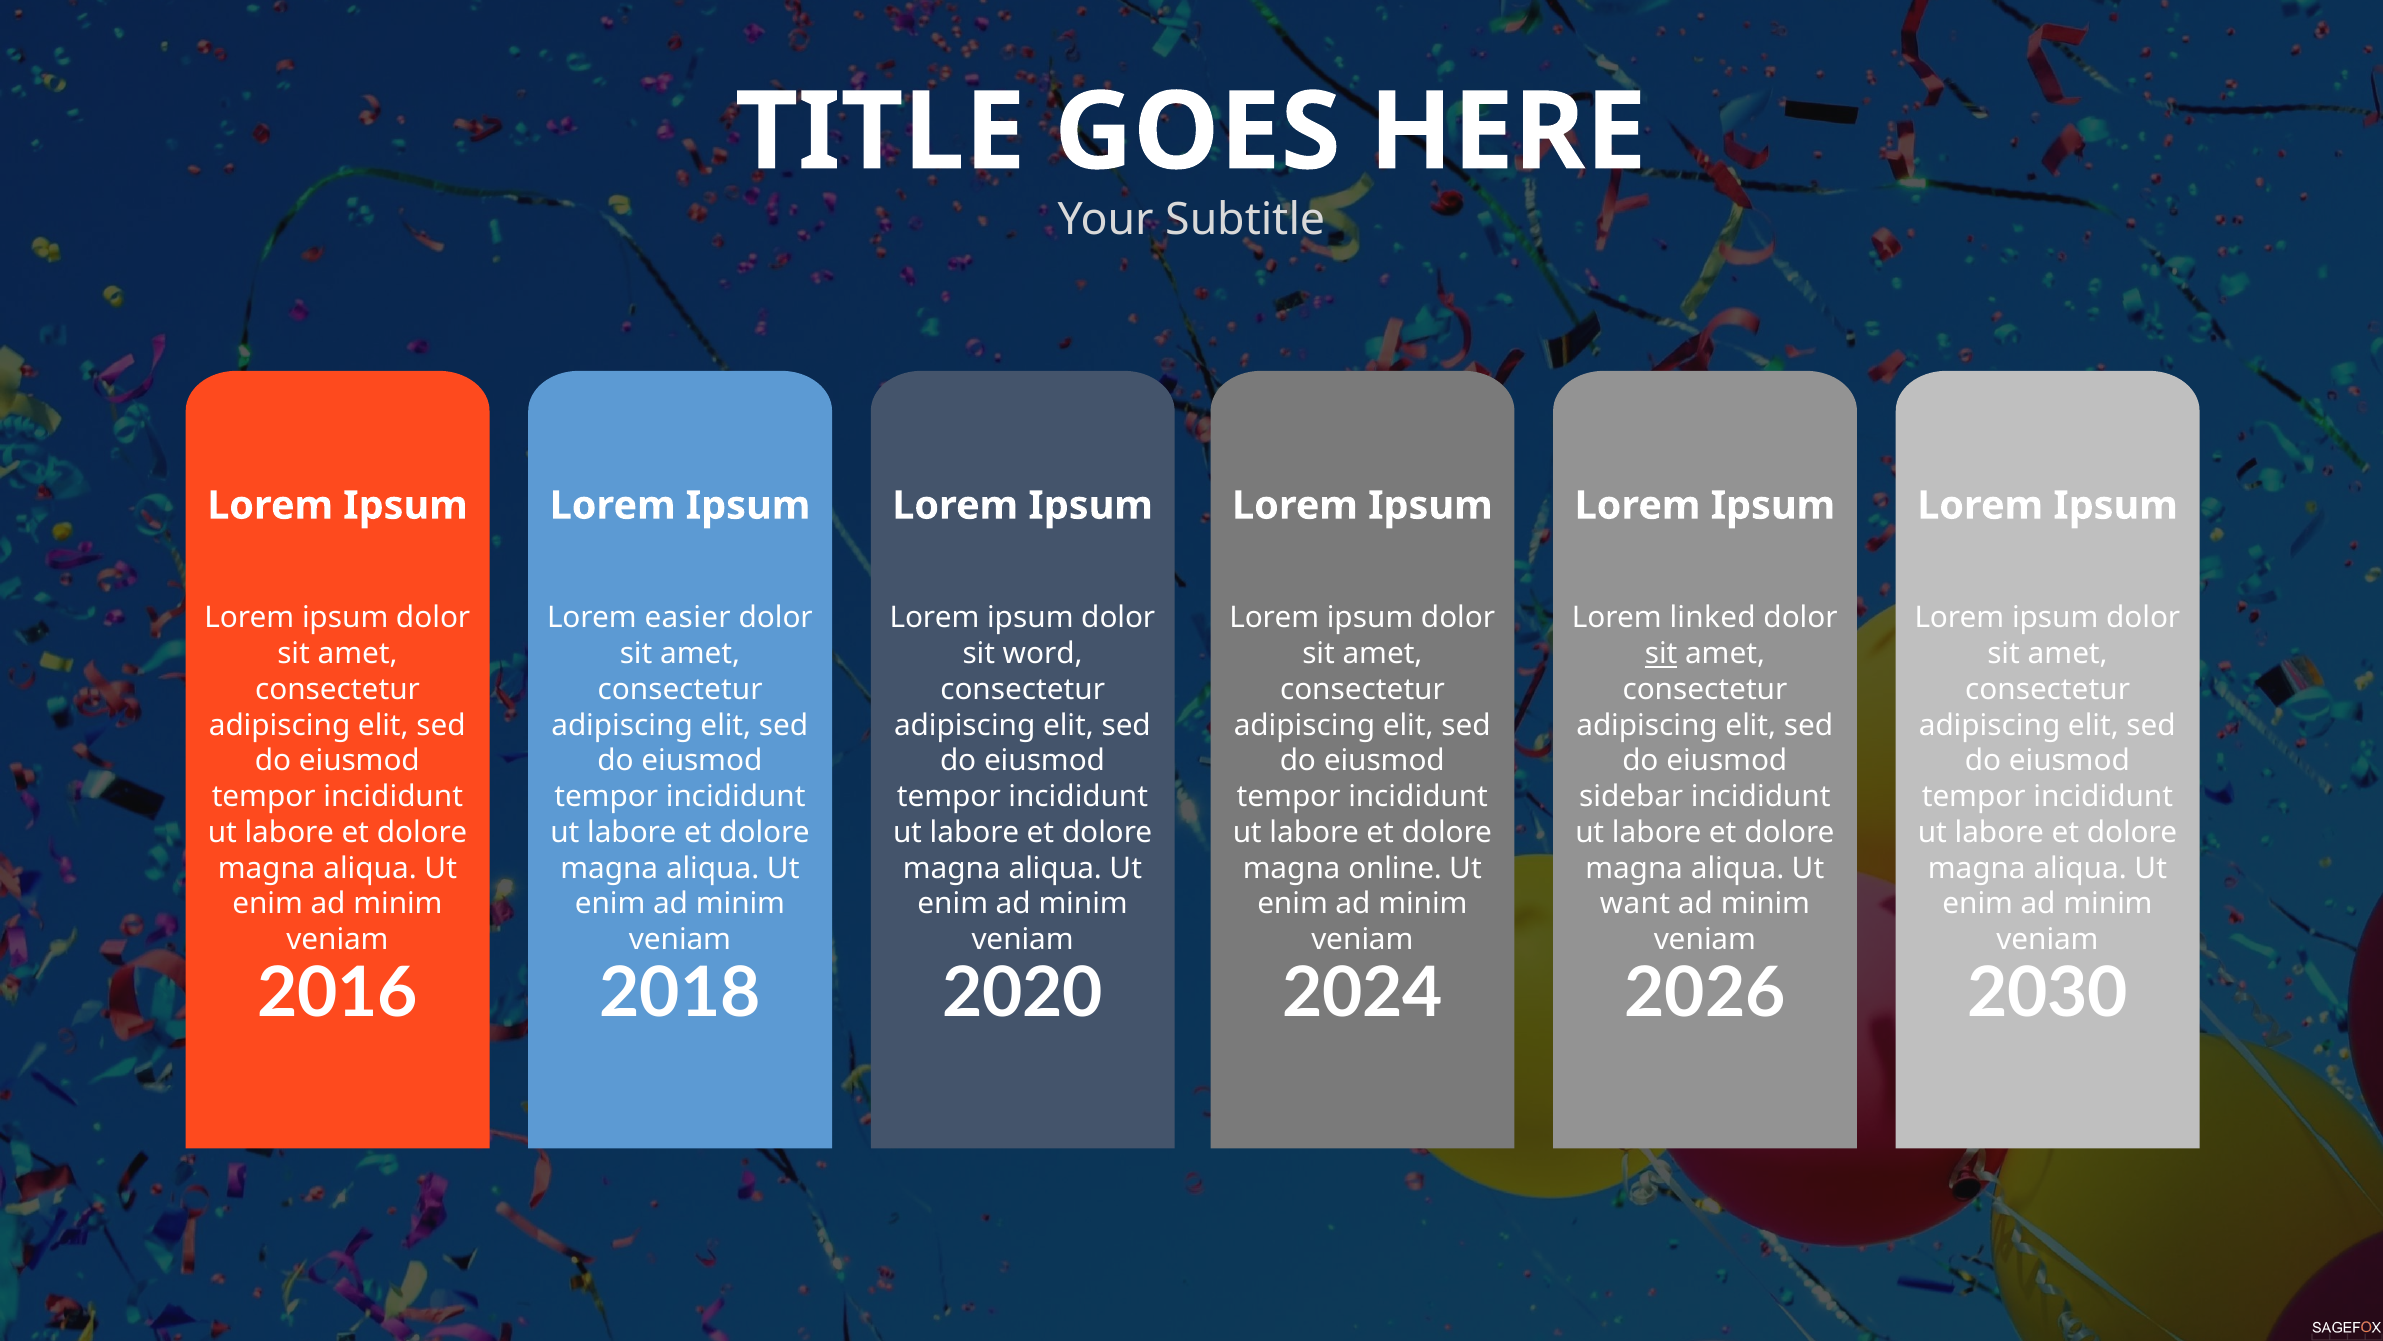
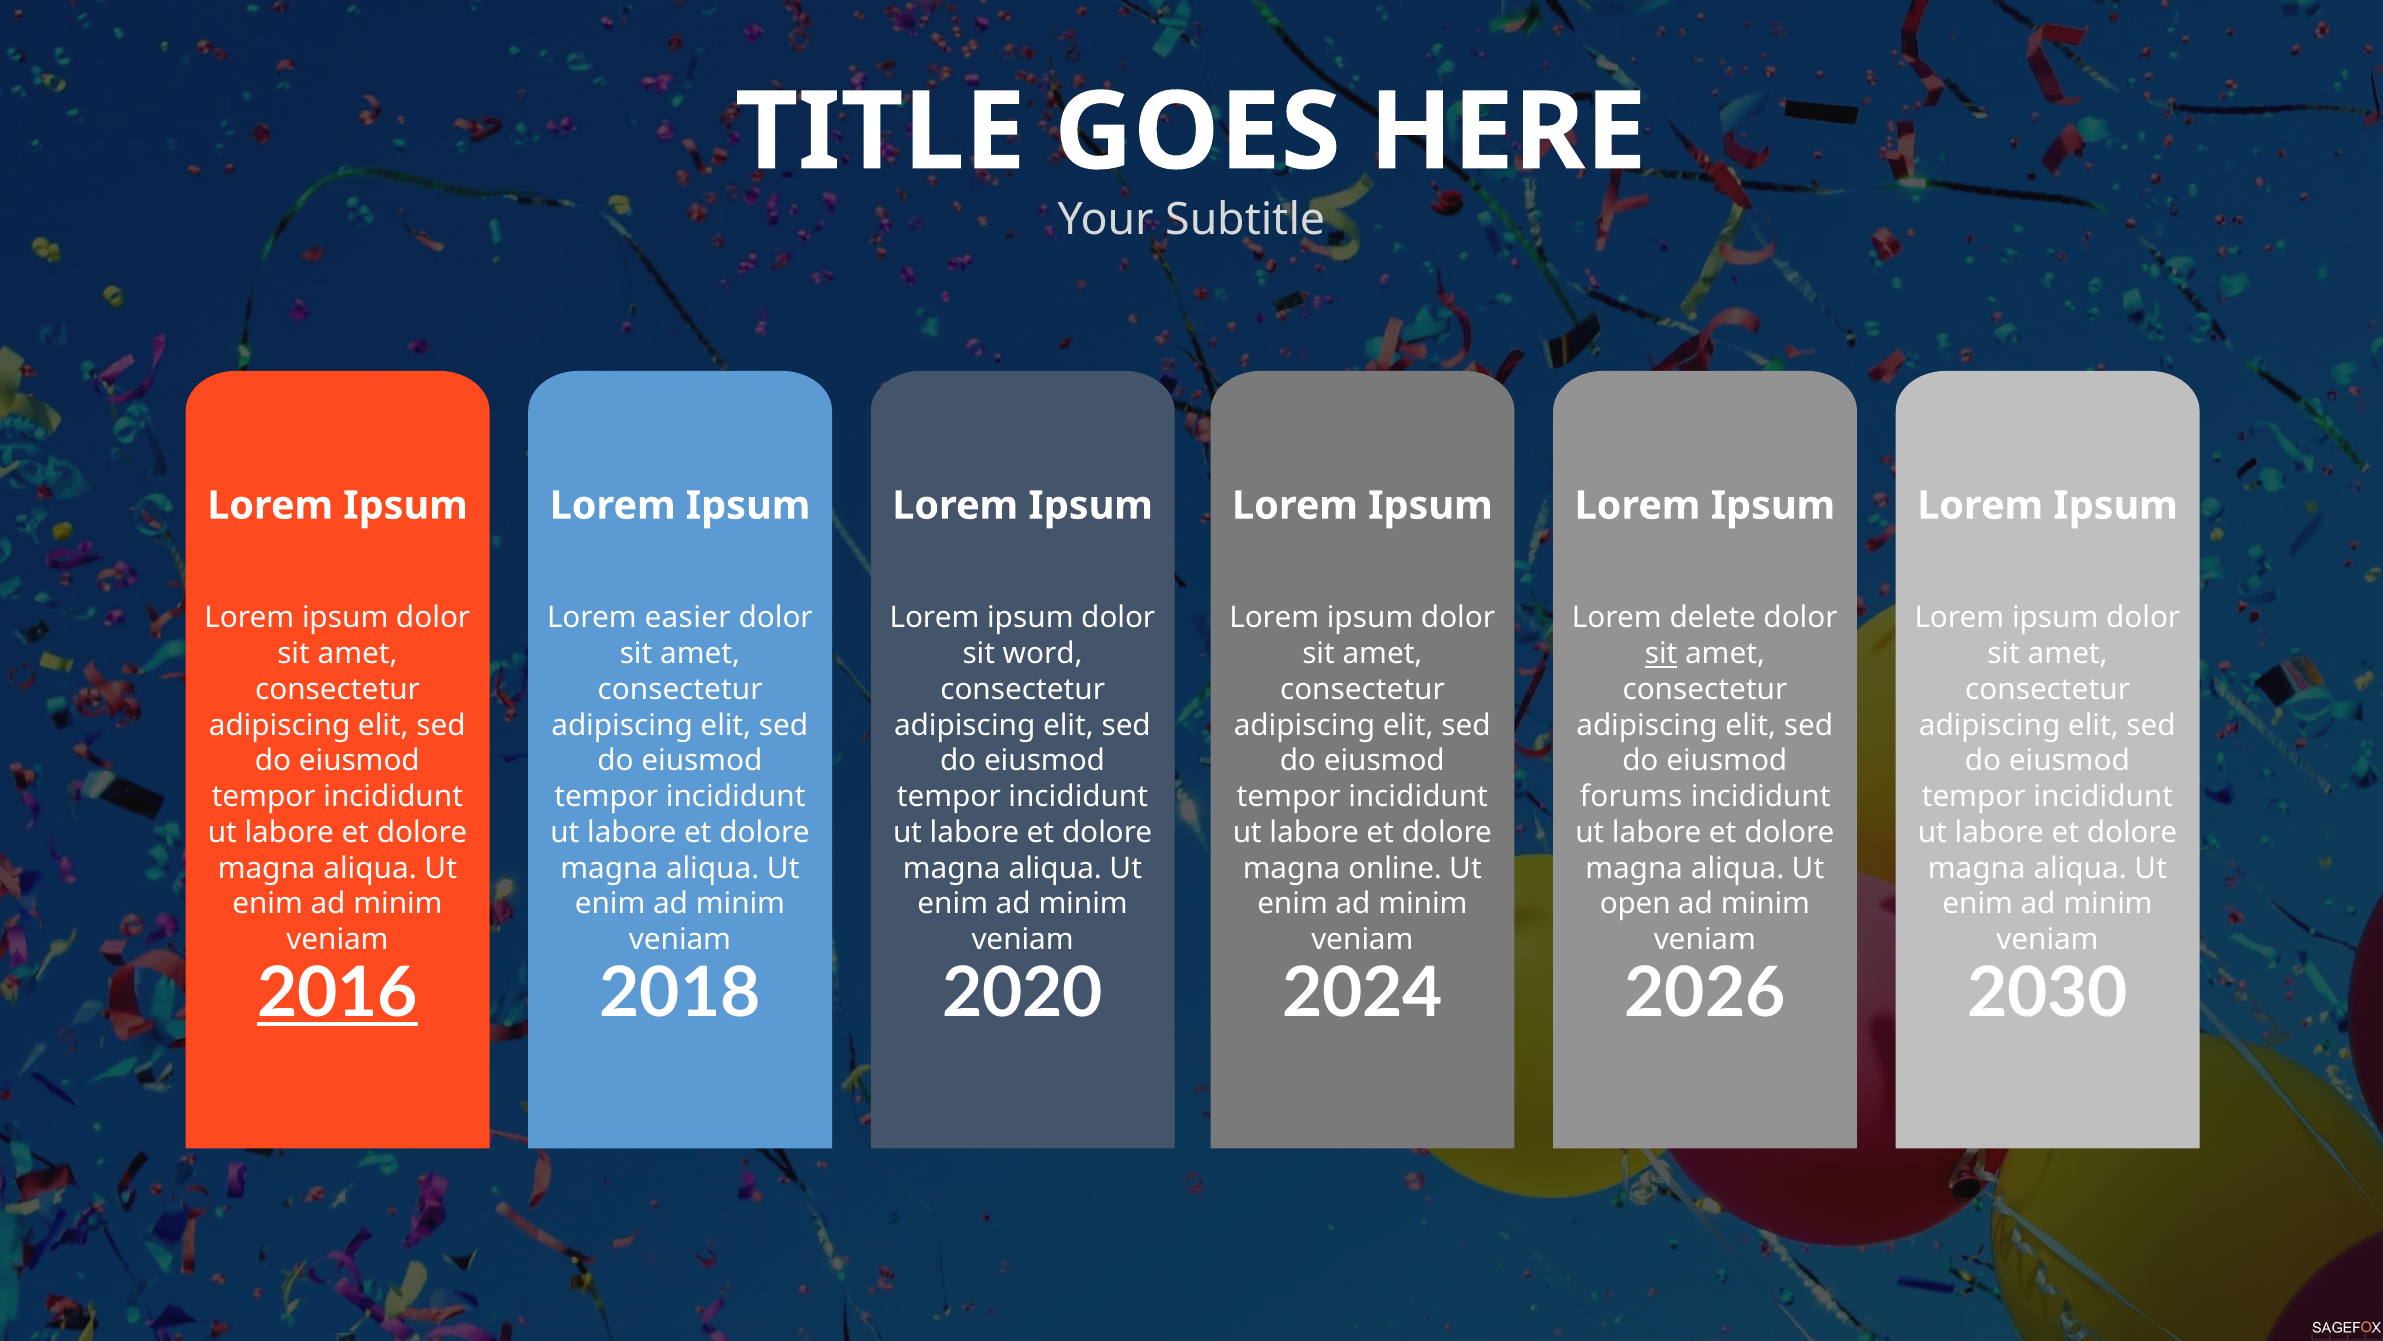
linked: linked -> delete (1713, 618)
sidebar: sidebar -> forums (1631, 797)
want: want -> open (1635, 904)
2016 underline: none -> present (338, 994)
